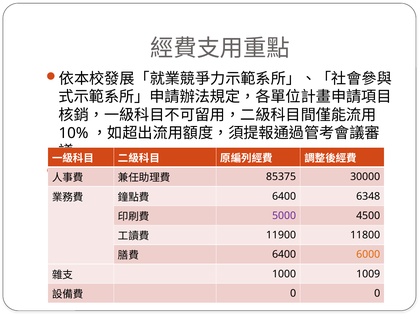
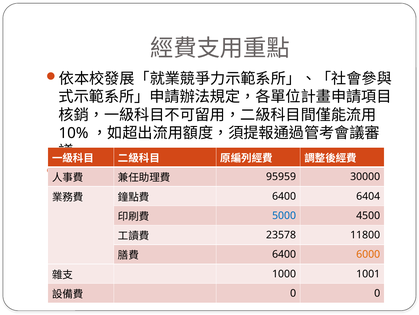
85375: 85375 -> 95959 (281, 176)
6348: 6348 -> 6404 (368, 196)
5000 colour: purple -> blue (284, 215)
11900: 11900 -> 23578 (281, 234)
1009: 1009 -> 1001 (368, 273)
